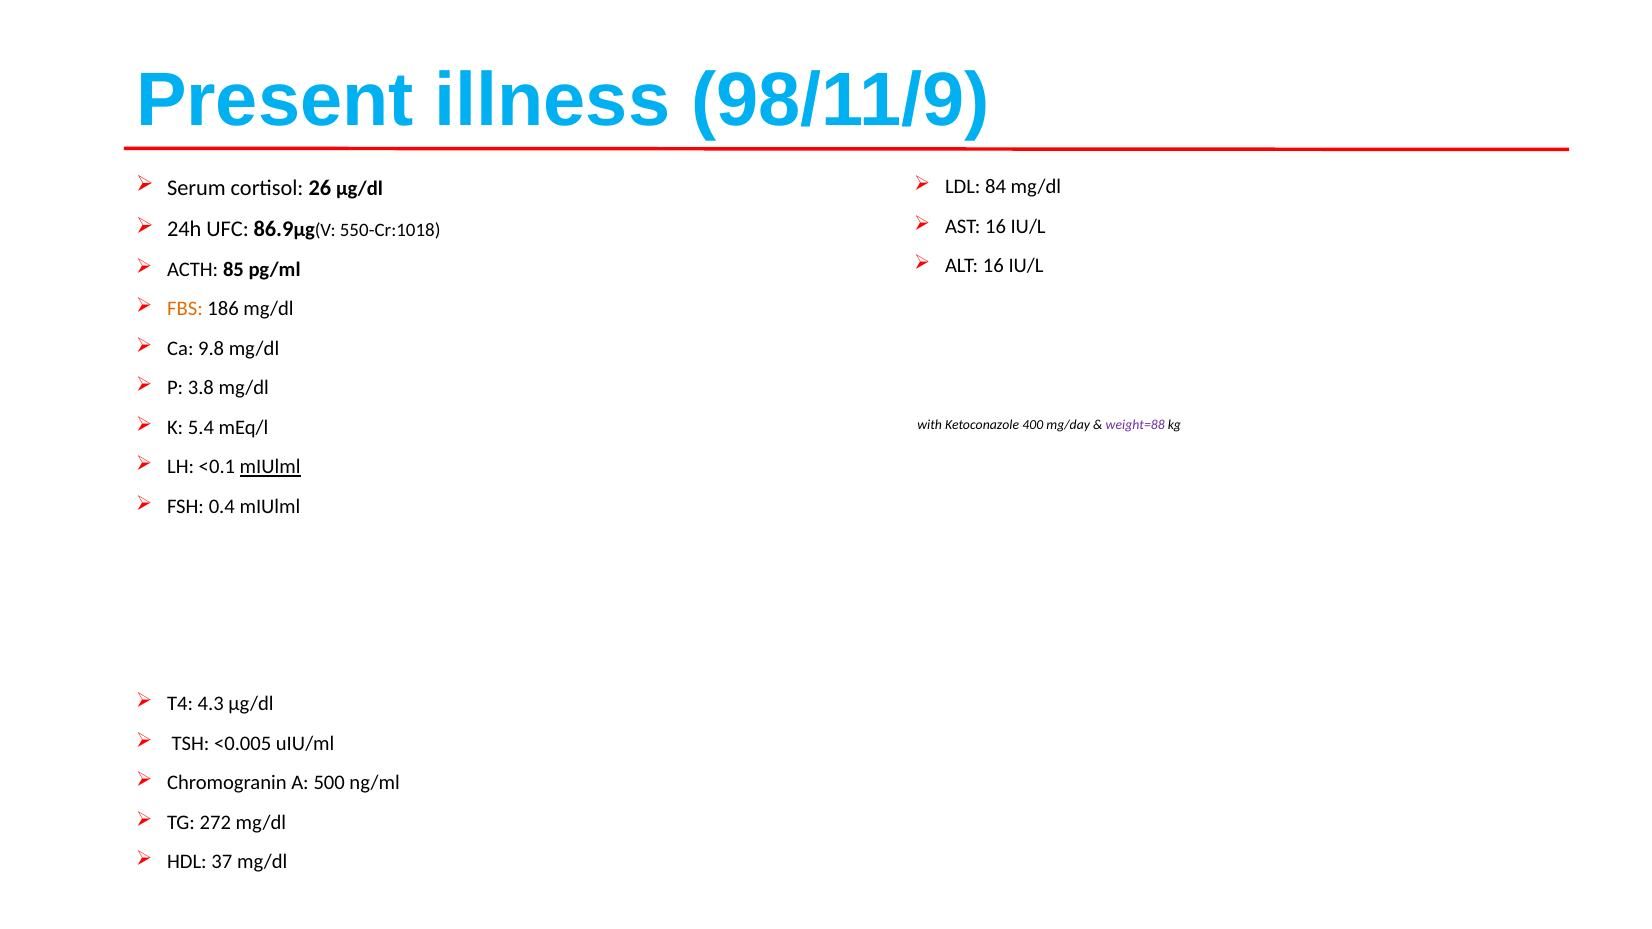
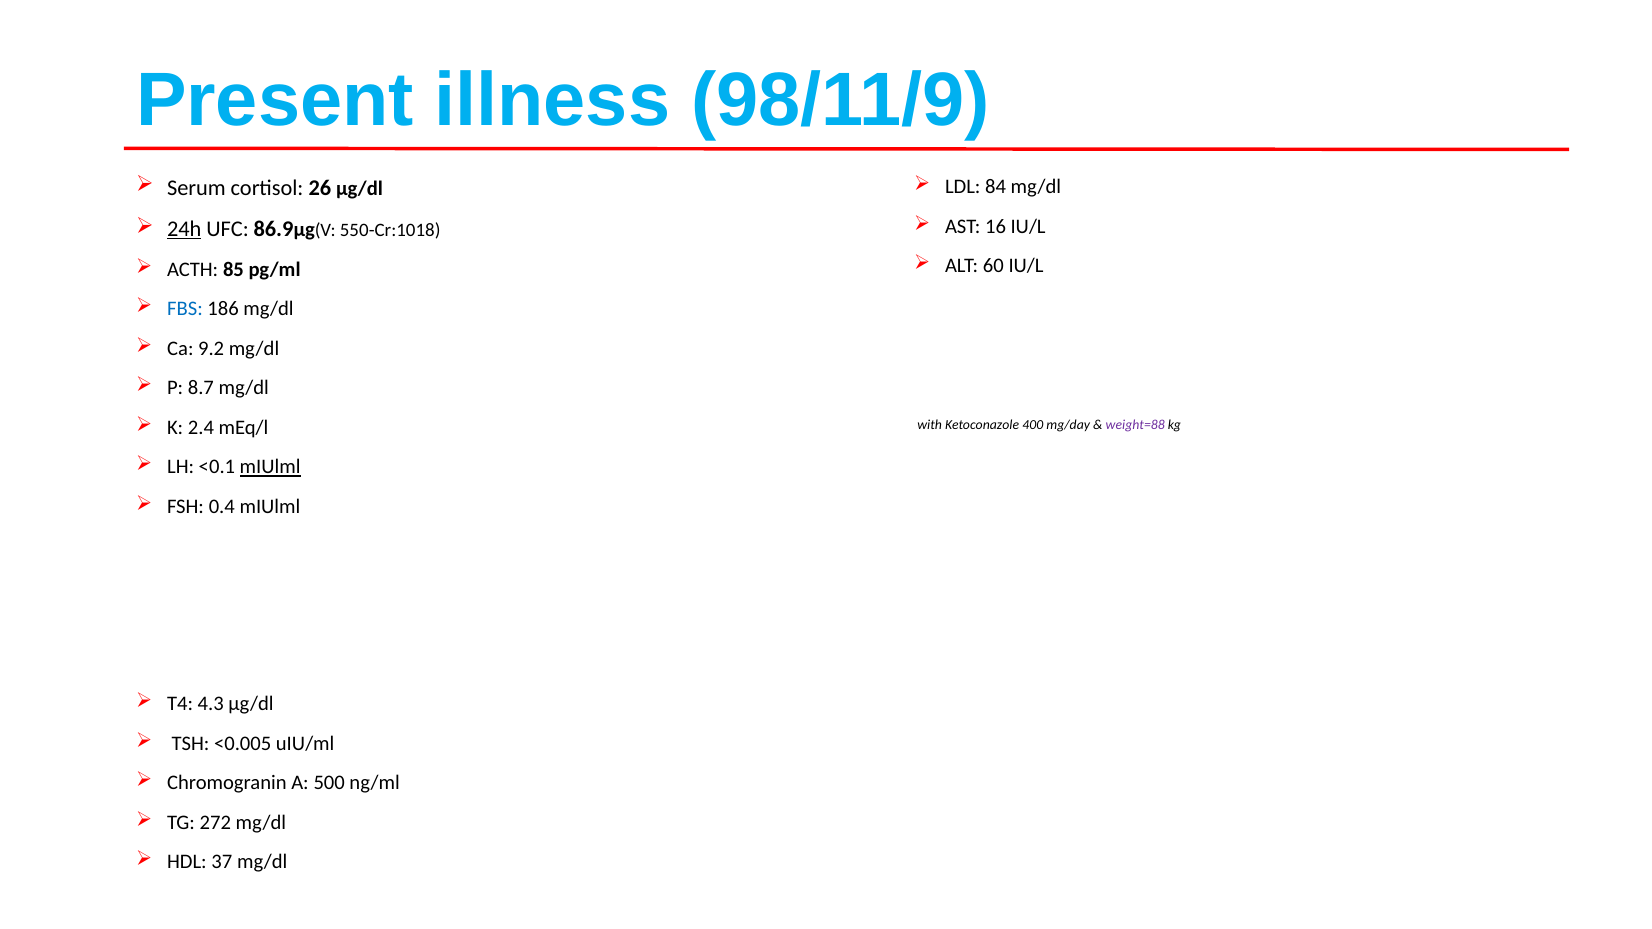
24h underline: none -> present (184, 229)
ALT 16: 16 -> 60 (993, 266)
FBS colour: orange -> blue (185, 309)
9.8: 9.8 -> 9.2 (211, 349)
3.8: 3.8 -> 8.7 (201, 388)
5.4: 5.4 -> 2.4 (201, 428)
